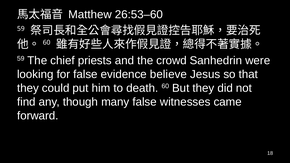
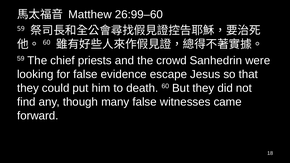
26:53–60: 26:53–60 -> 26:99–60 (139, 14)
believe: believe -> escape (168, 74)
